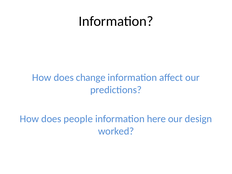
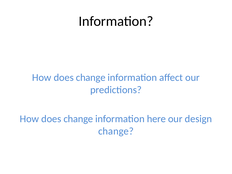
people: people -> change (78, 119)
worked: worked -> change (116, 131)
